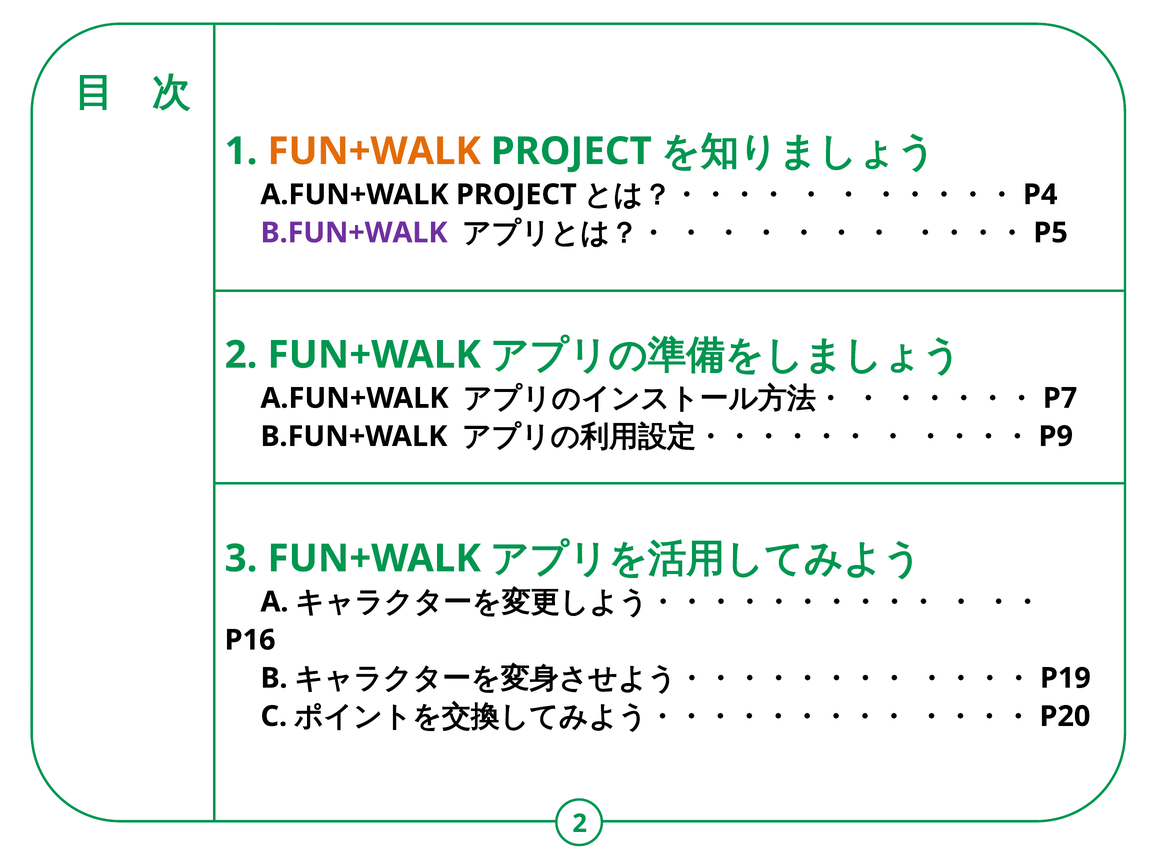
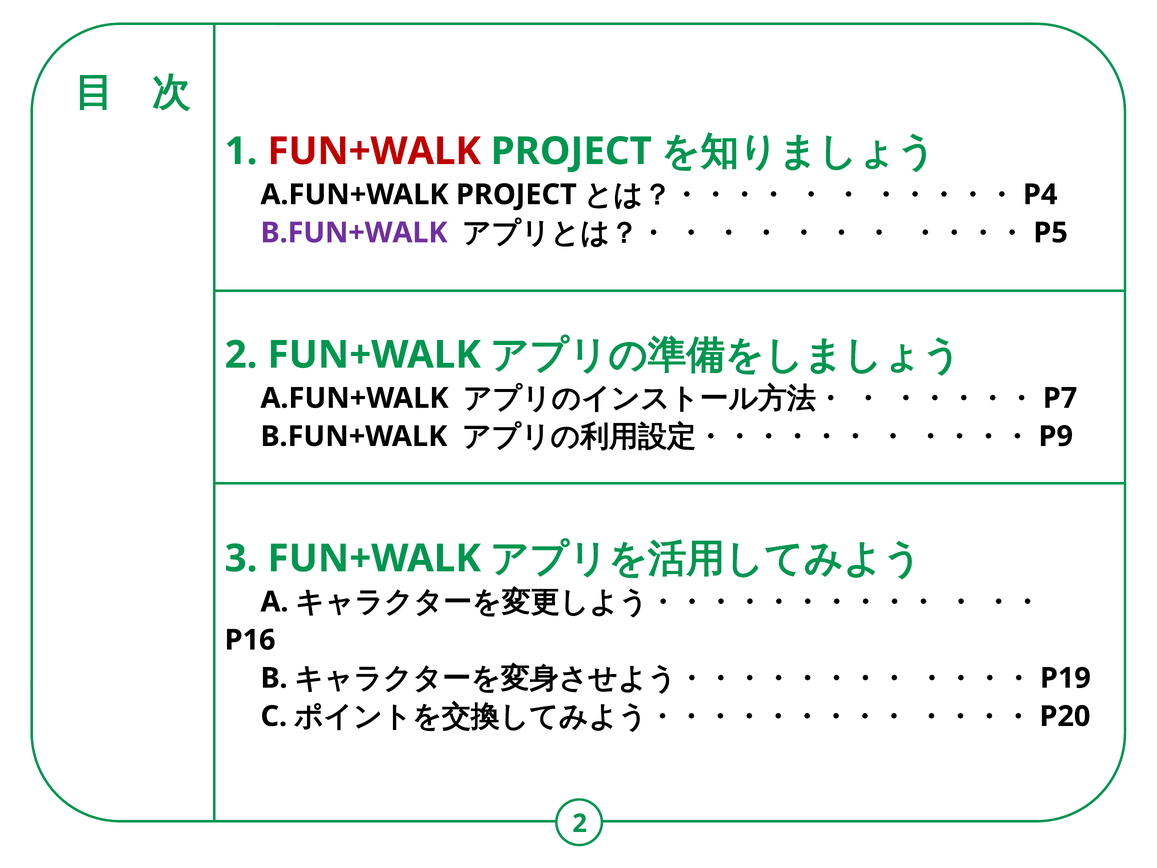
FUN+WALK colour: orange -> red (374, 151)
